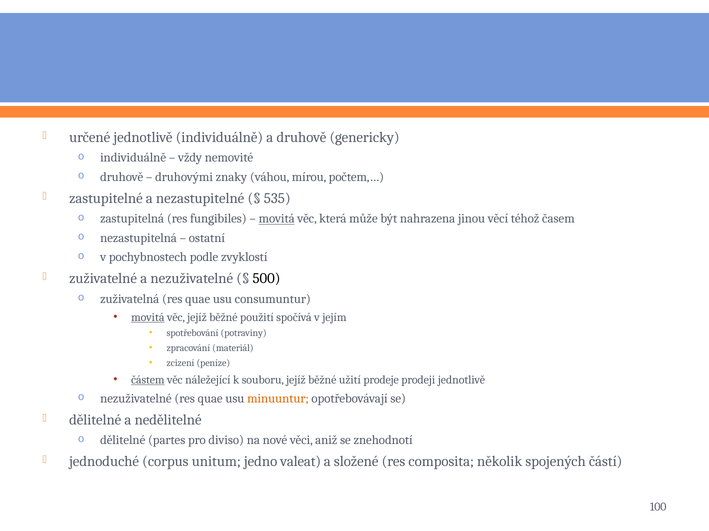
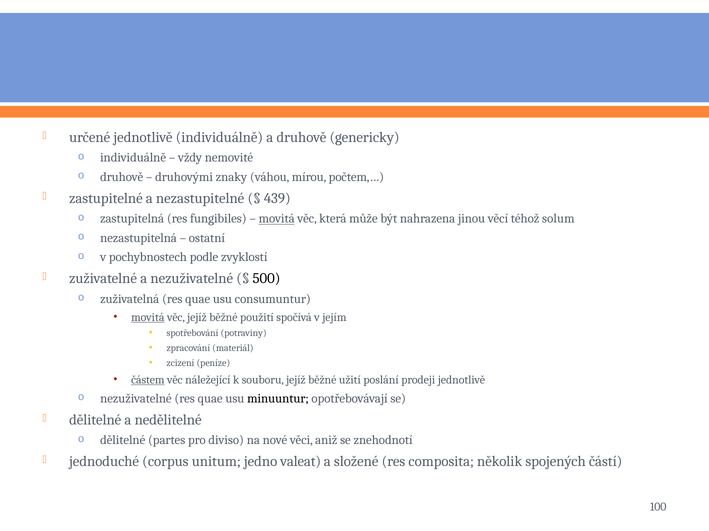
535: 535 -> 439 (277, 199)
časem: časem -> solum (558, 219)
prodeje: prodeje -> poslání (381, 380)
minuuntur colour: orange -> black (278, 399)
